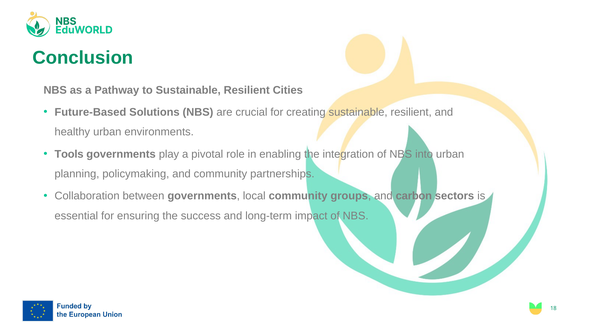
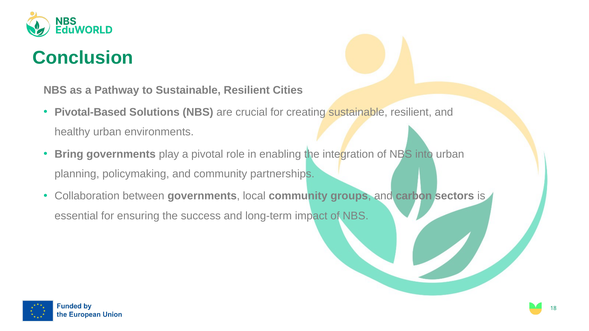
Future-Based: Future-Based -> Pivotal-Based (90, 112)
Tools: Tools -> Bring (69, 154)
